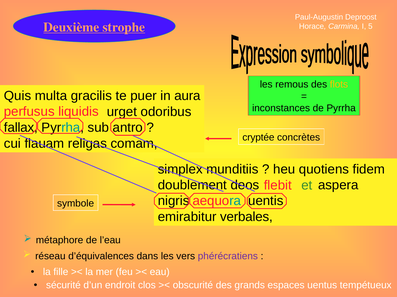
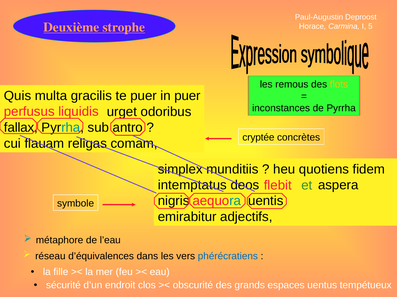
in aura: aura -> puer (187, 96)
doublement: doublement -> intemptatus (192, 185)
verbales: verbales -> adjectifs (246, 217)
phérécratiens colour: purple -> blue (228, 257)
